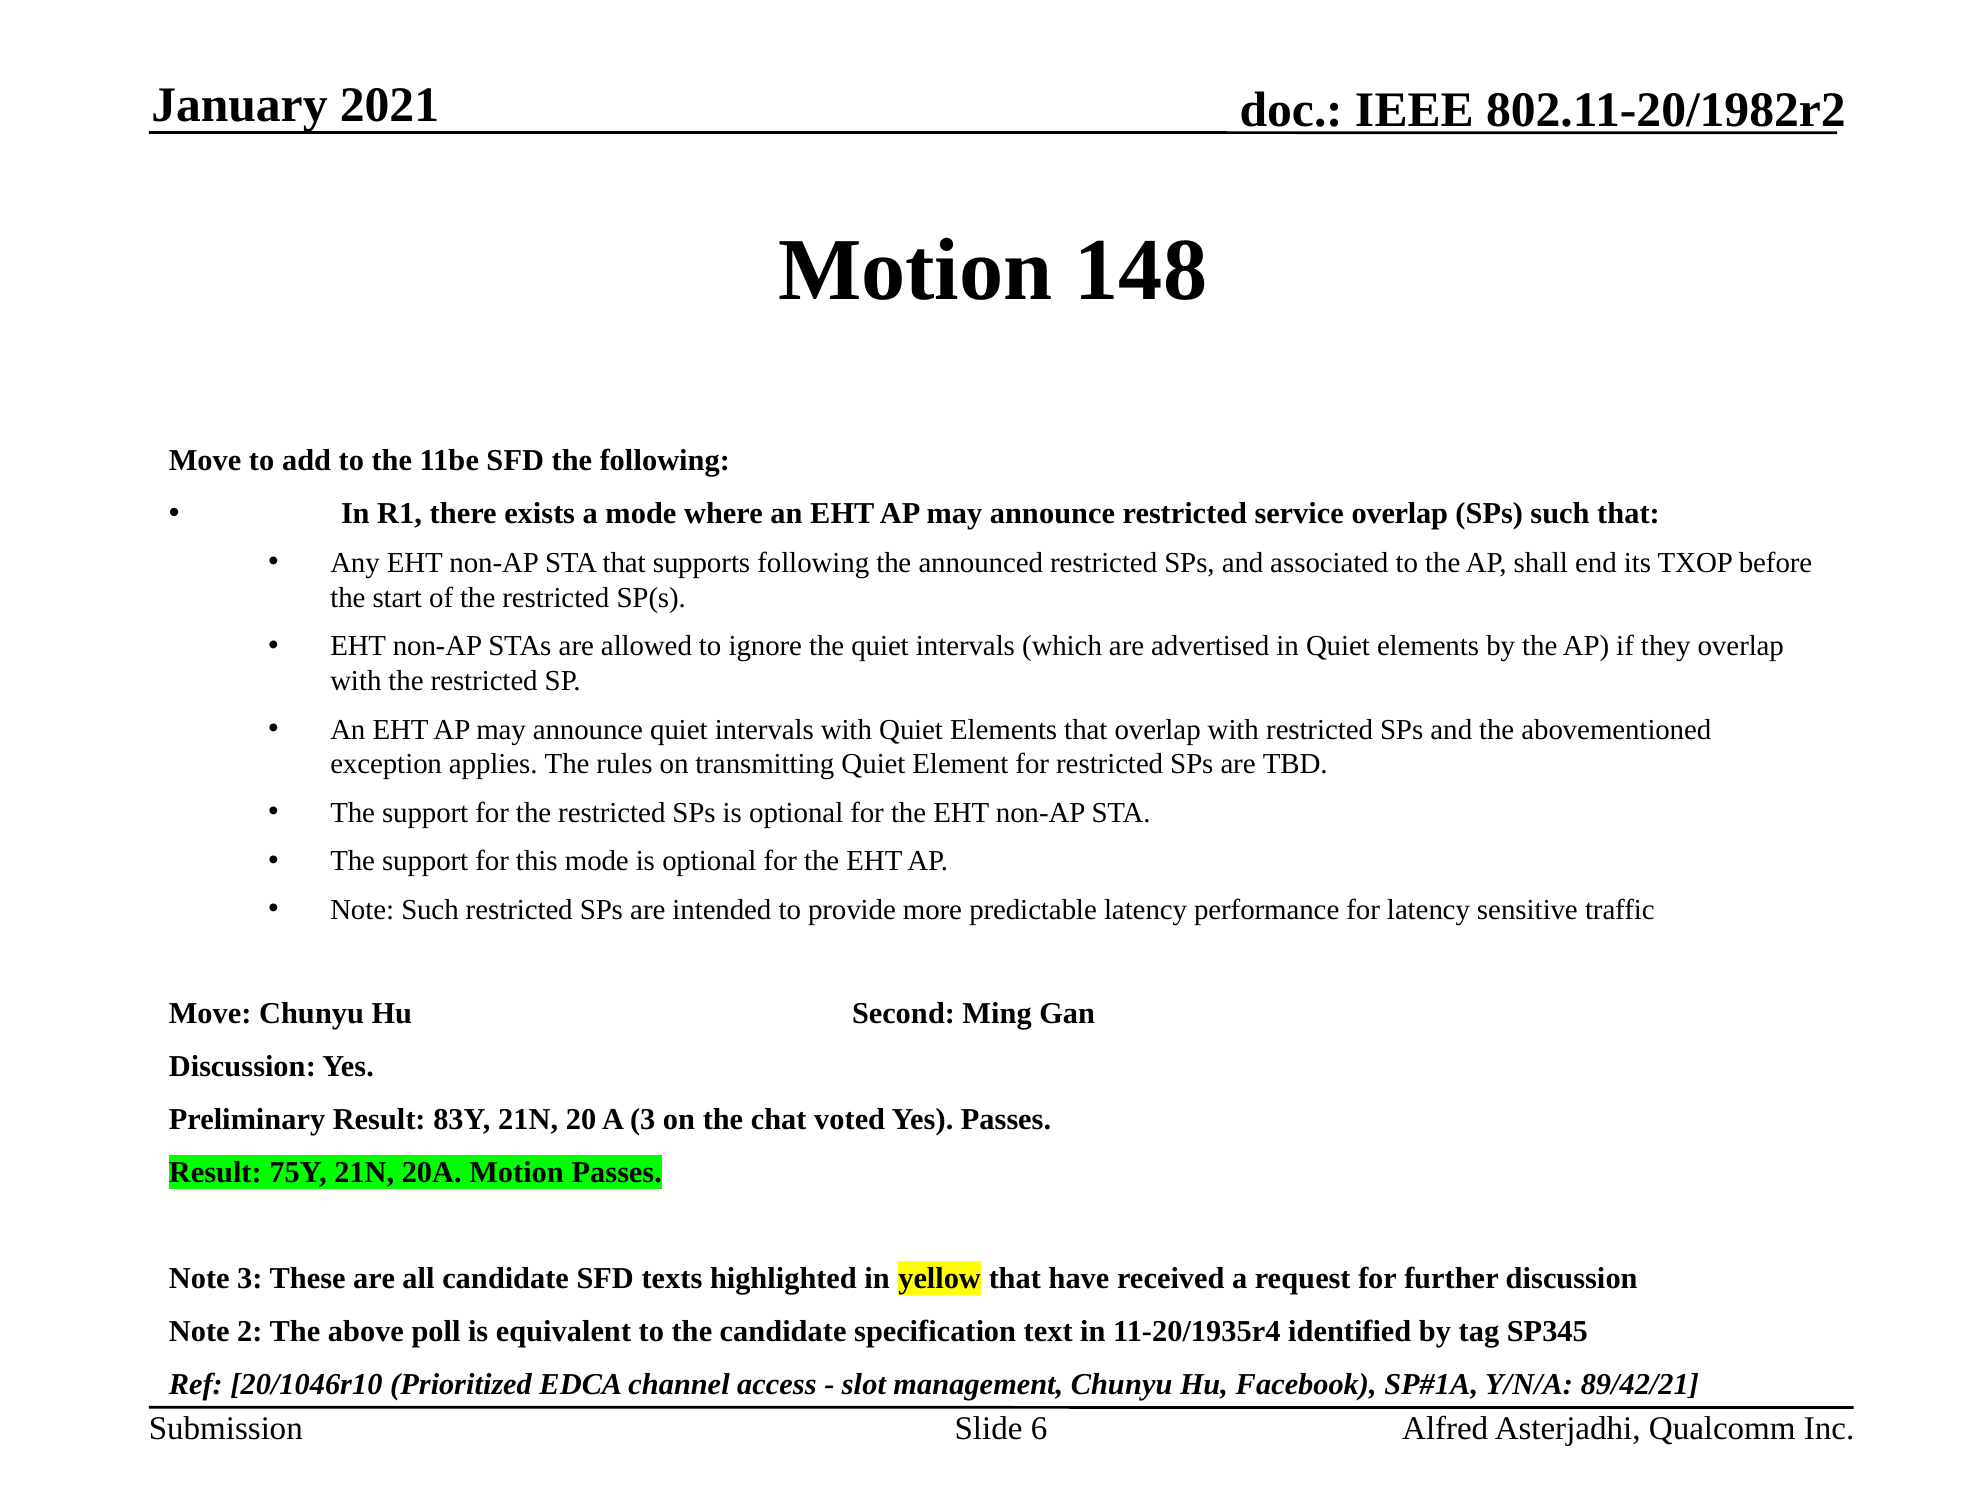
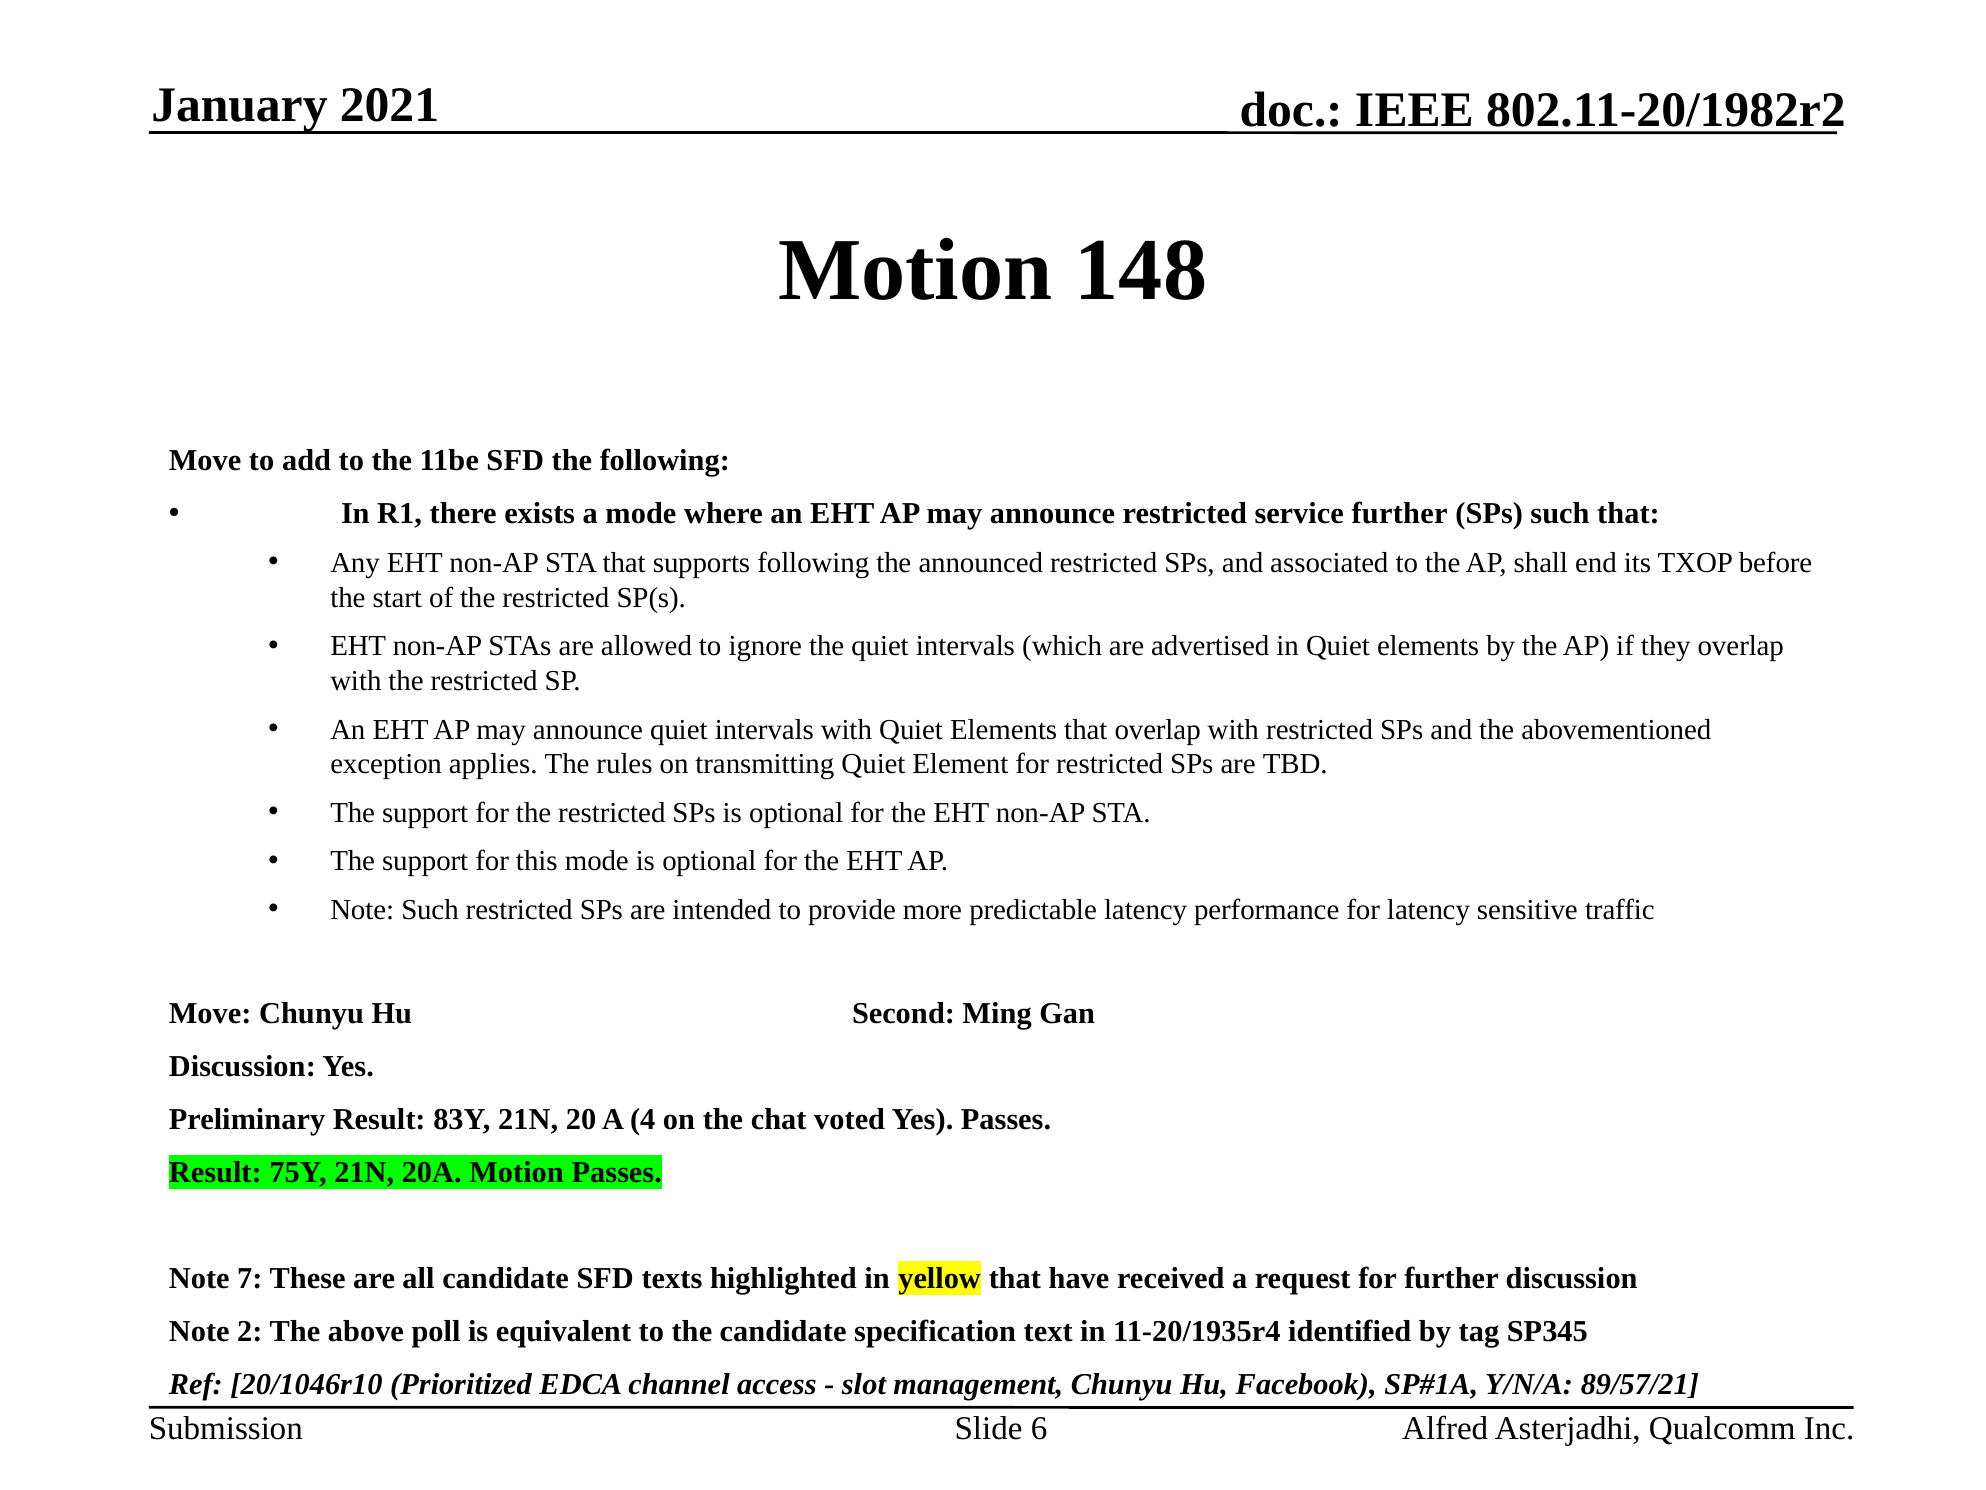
service overlap: overlap -> further (1400, 514)
A 3: 3 -> 4 (643, 1119)
Note 3: 3 -> 7 (250, 1278)
89/42/21: 89/42/21 -> 89/57/21 (1640, 1384)
